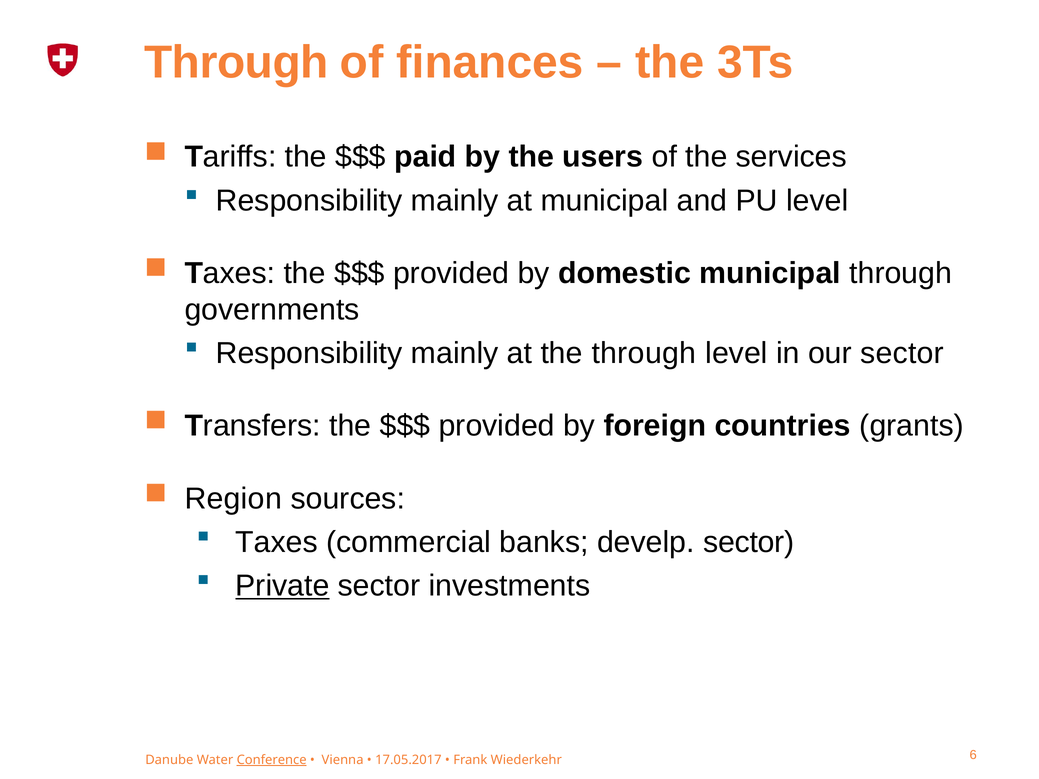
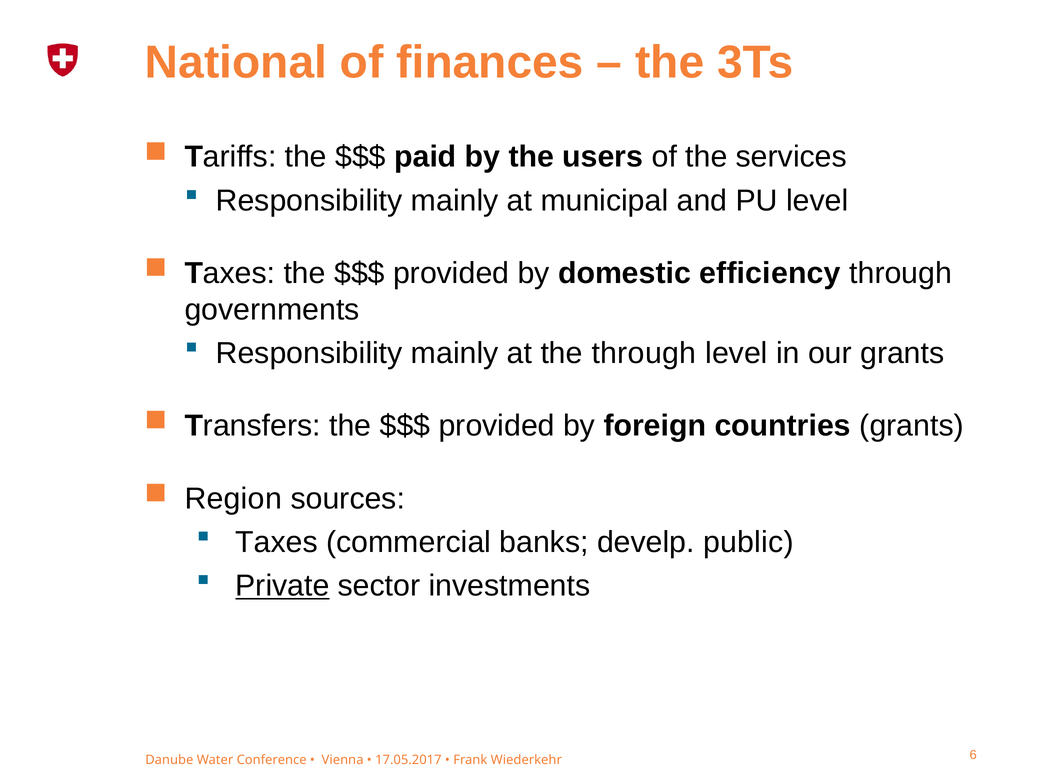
Through: Through -> National (236, 63)
domestic municipal: municipal -> efficiency (770, 273)
our sector: sector -> grants (902, 353)
develp sector: sector -> public (748, 542)
Conference underline: present -> none (272, 760)
